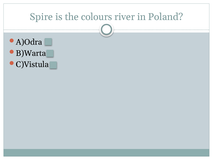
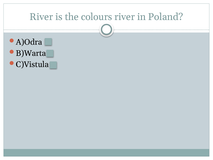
Spire: Spire -> River (41, 17)
